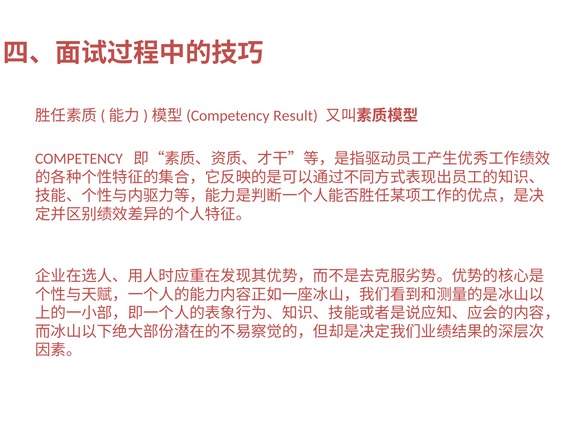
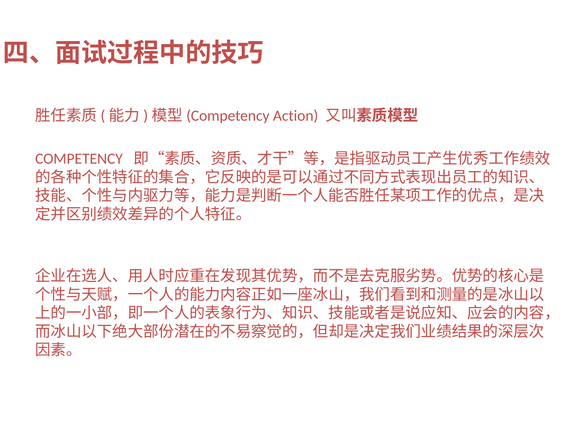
Result: Result -> Action (296, 116)
